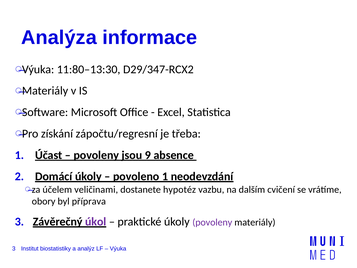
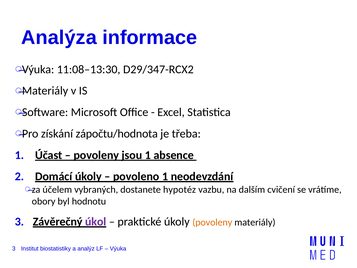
11:80–13:30: 11:80–13:30 -> 11:08–13:30 (89, 69)
zápočtu/regresní: zápočtu/regresní -> zápočtu/hodnota (117, 134)
jsou 9: 9 -> 1 (148, 155)
veličinami: veličinami -> vybraných (96, 189)
příprava: příprava -> hodnotu (89, 201)
povoleny colour: purple -> orange (212, 222)
